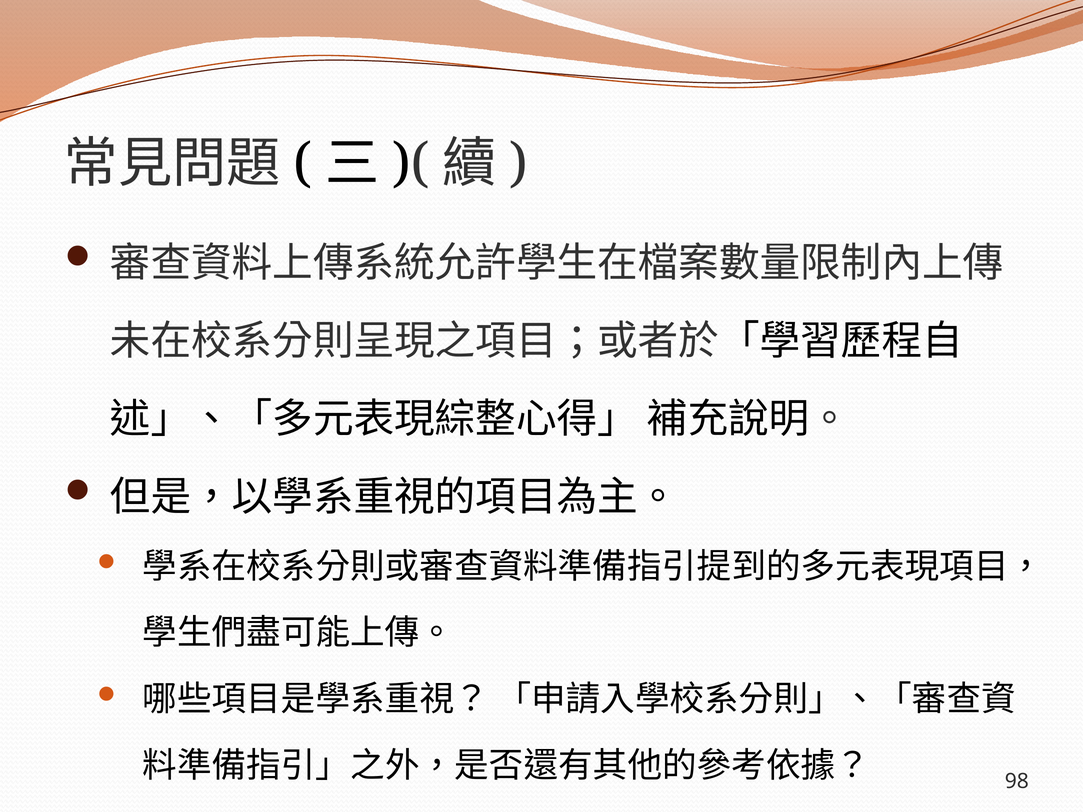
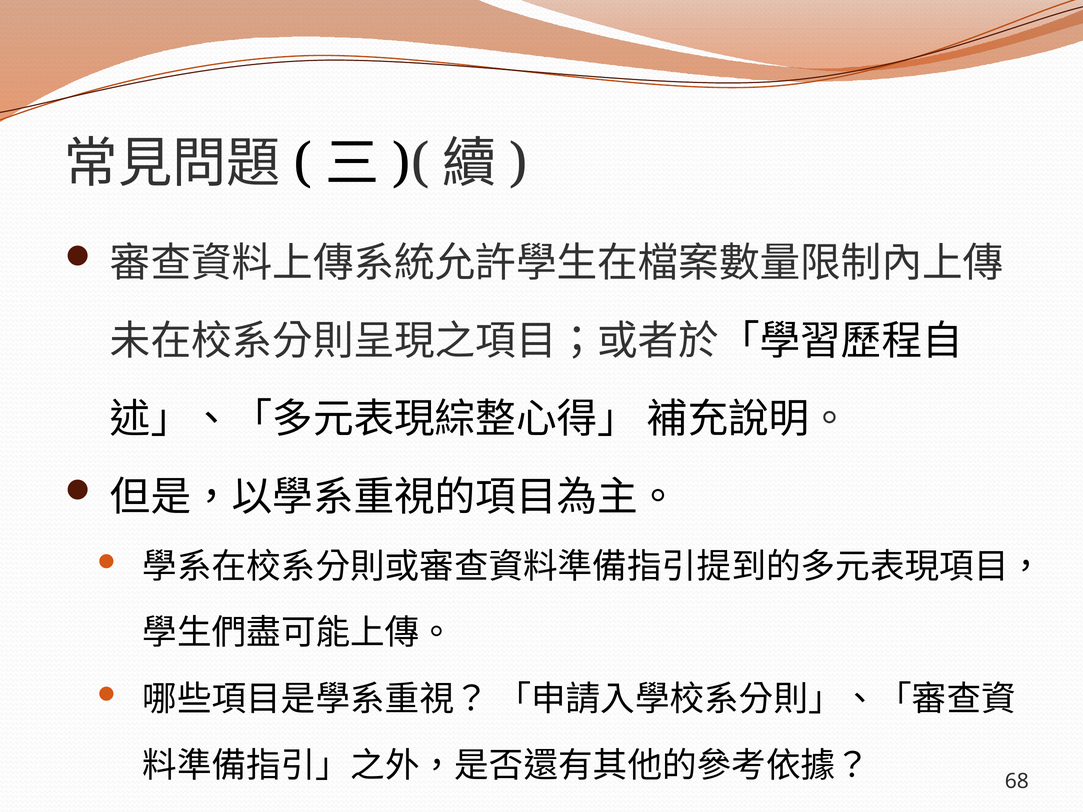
98: 98 -> 68 (1017, 781)
